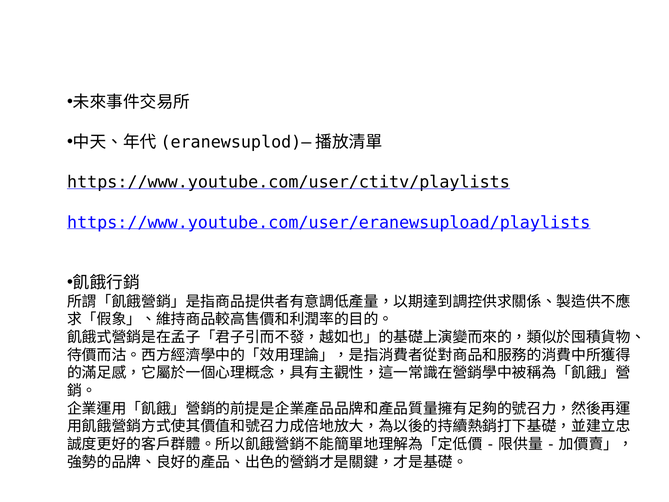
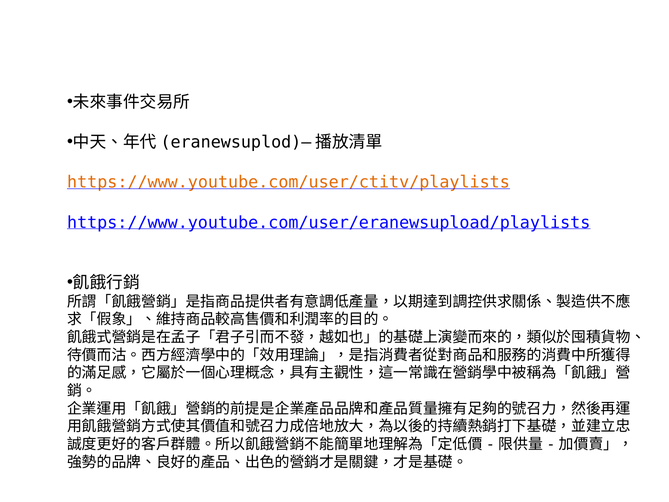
https://www.youtube.com/user/ctitv/playlists colour: black -> orange (288, 182)
